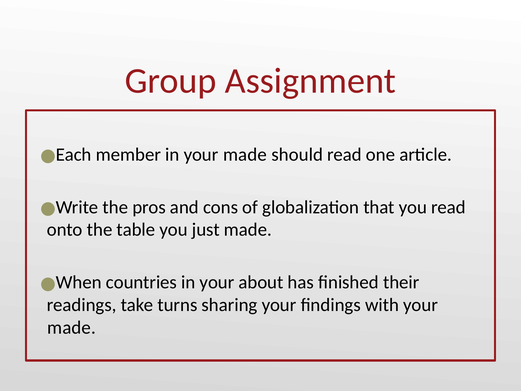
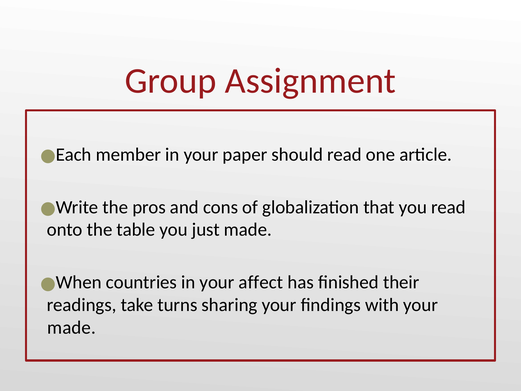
in your made: made -> paper (245, 154)
about: about -> affect (261, 282)
